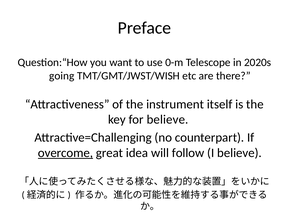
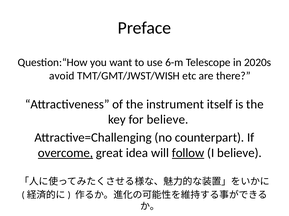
0-m: 0-m -> 6-m (174, 63)
going: going -> avoid (62, 76)
follow underline: none -> present (188, 153)
